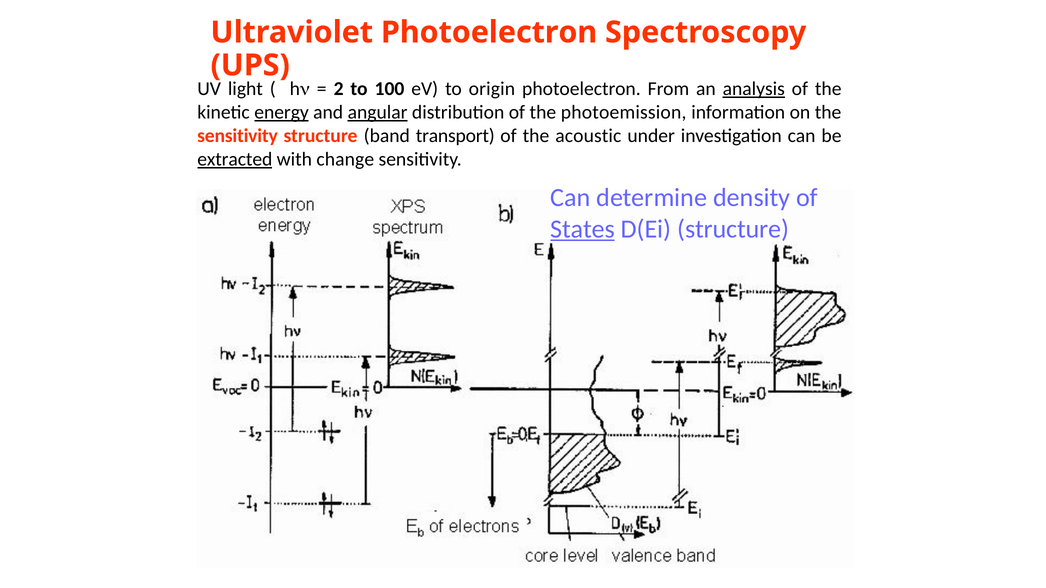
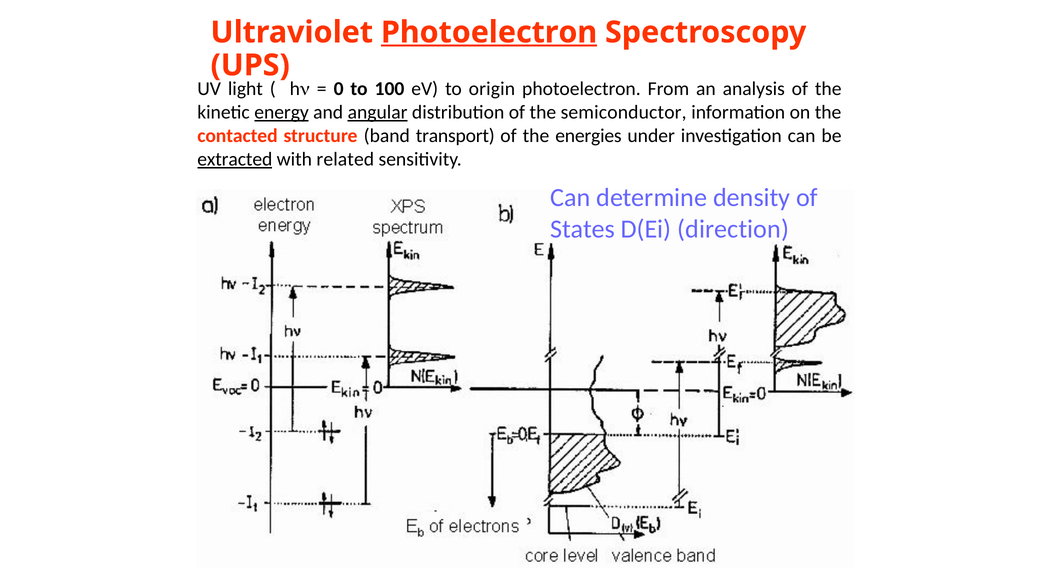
Photoelectron underline: none -> present (489, 32)
2: 2 -> 0 (339, 89)
analysis underline: present -> none (754, 89)
photoemission: photoemission -> semiconductor (624, 112)
sensitivity: sensitivity -> contacted (237, 136)
acoustic: acoustic -> energies (588, 136)
change: change -> related (345, 159)
States underline: present -> none (583, 229)
D(Ei structure: structure -> direction (733, 229)
